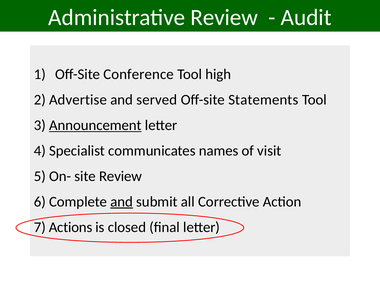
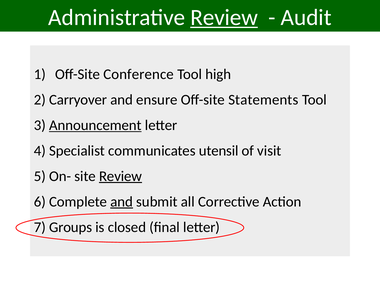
Review underline: none -> present (224, 17)
Advertise: Advertise -> Carryover (78, 100)
served: served -> ensure (157, 100)
names: names -> utensil (219, 151)
Review underline: none -> present (121, 176)
Actions: Actions -> Groups (71, 227)
